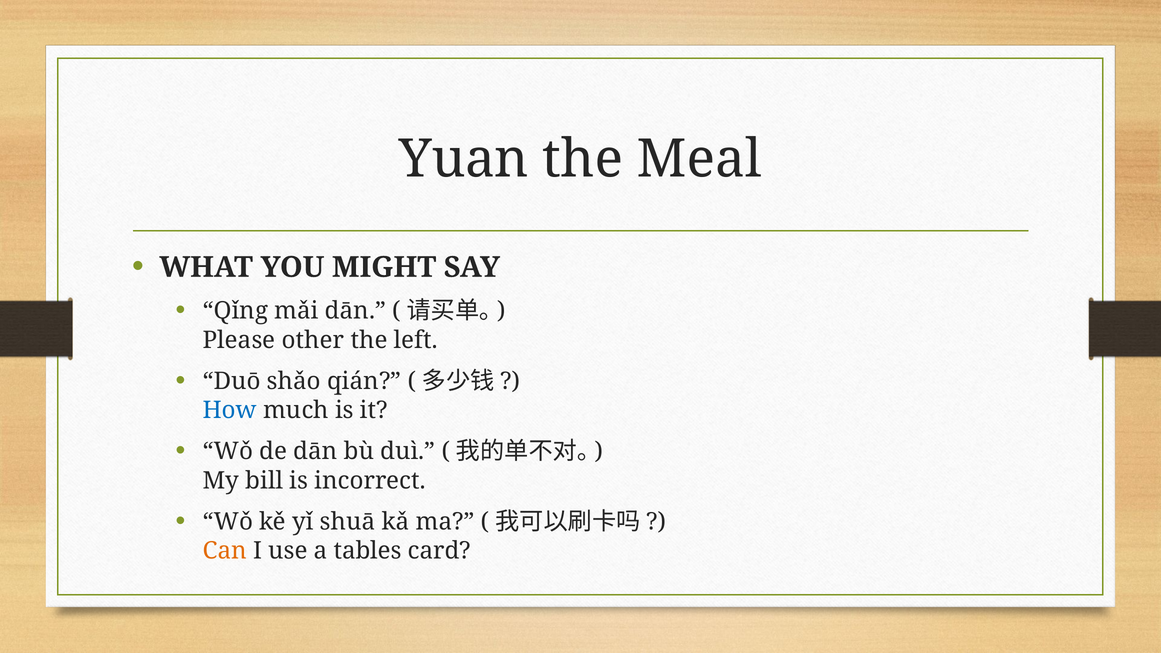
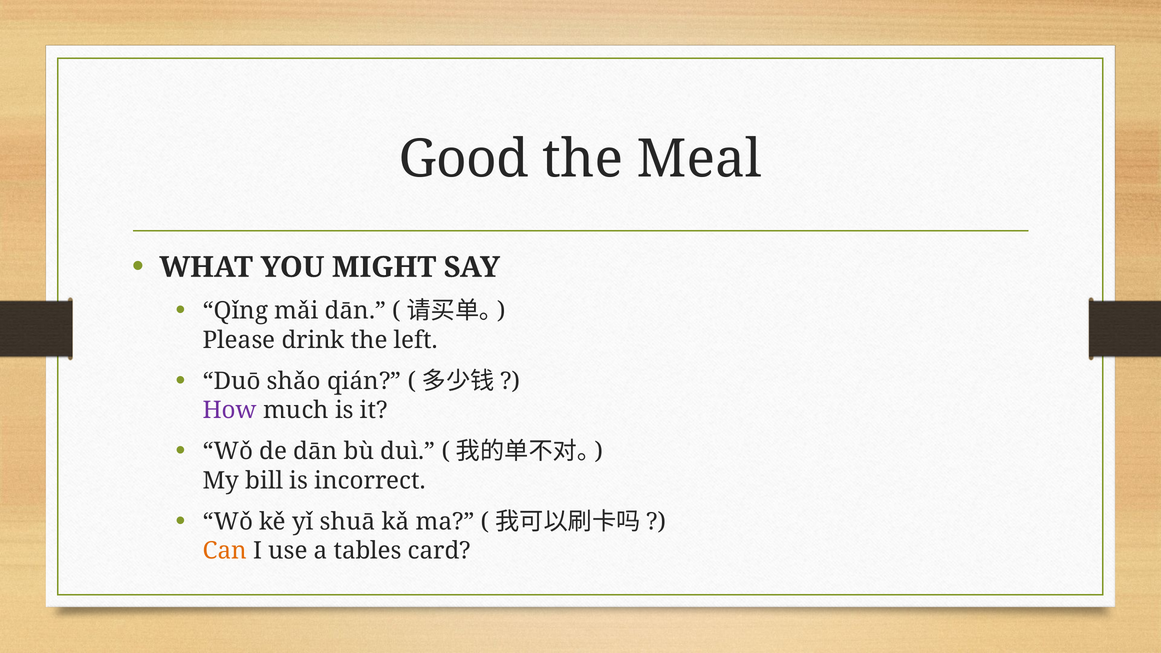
Yuan: Yuan -> Good (464, 159)
other: other -> drink (313, 340)
How colour: blue -> purple (230, 410)
